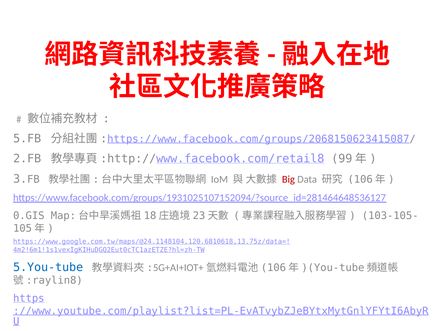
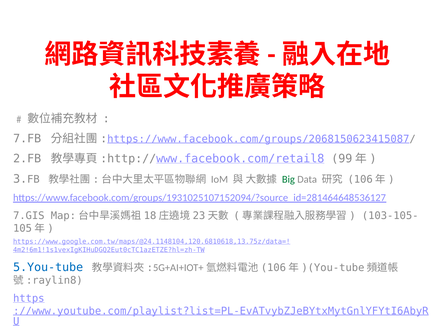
5.FB: 5.FB -> 7.FB (27, 139)
Big colour: red -> green (288, 180)
0.GIS: 0.GIS -> 7.GIS (29, 216)
